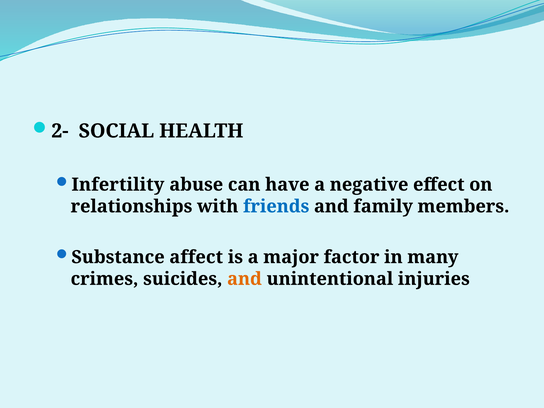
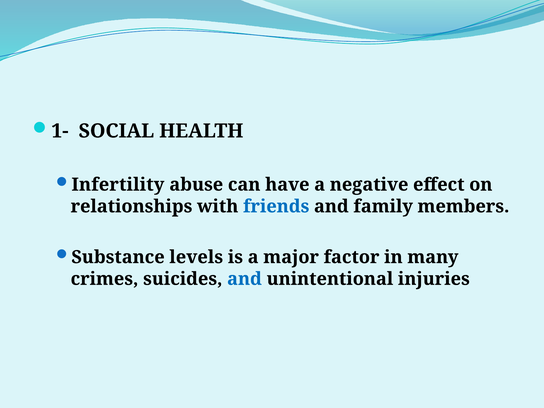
2-: 2- -> 1- (60, 131)
affect: affect -> levels (196, 257)
and colour: orange -> blue (244, 279)
